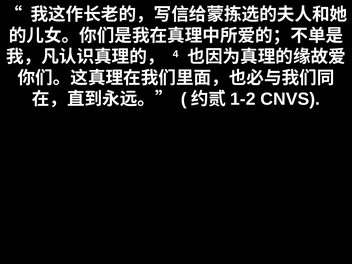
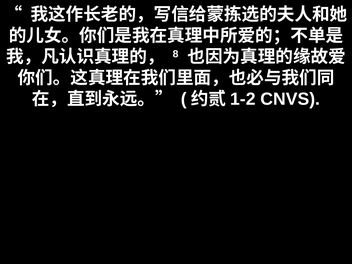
4: 4 -> 8 (176, 54)
